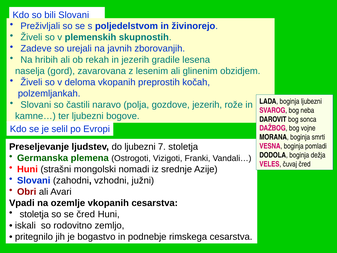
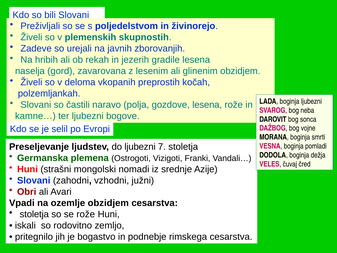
gozdove jezerih: jezerih -> lesena (207, 105)
ozemlje vkopanih: vkopanih -> obzidjem (108, 203)
se čred: čred -> rože (86, 214)
